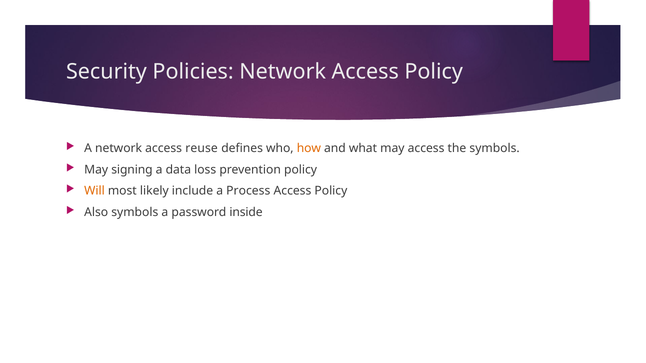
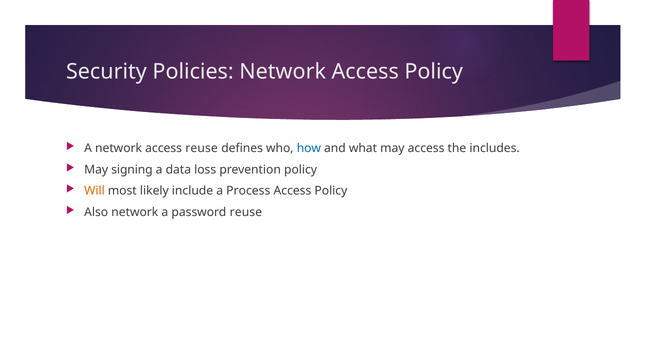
how colour: orange -> blue (309, 148)
the symbols: symbols -> includes (495, 148)
Also symbols: symbols -> network (135, 212)
password inside: inside -> reuse (246, 212)
